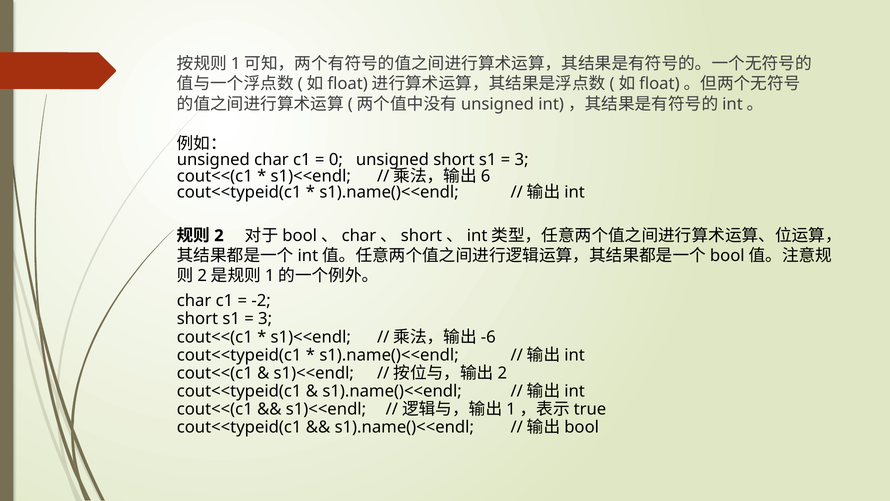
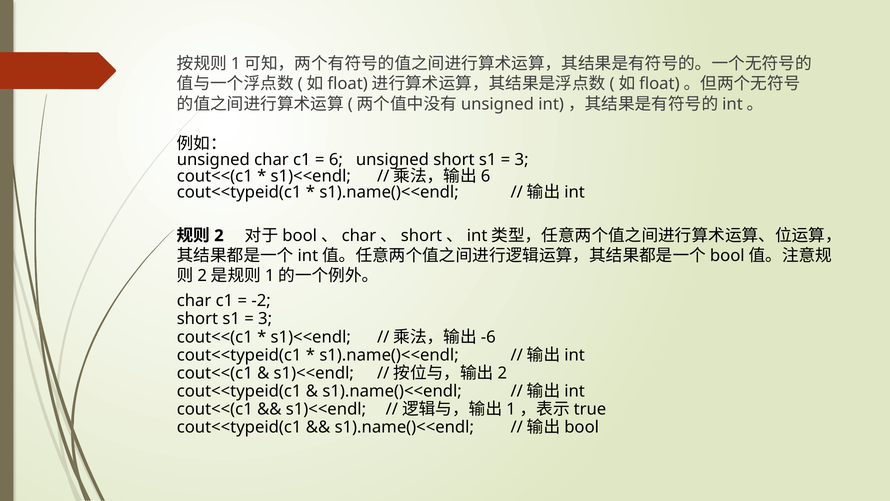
0: 0 -> 6 (336, 160)
